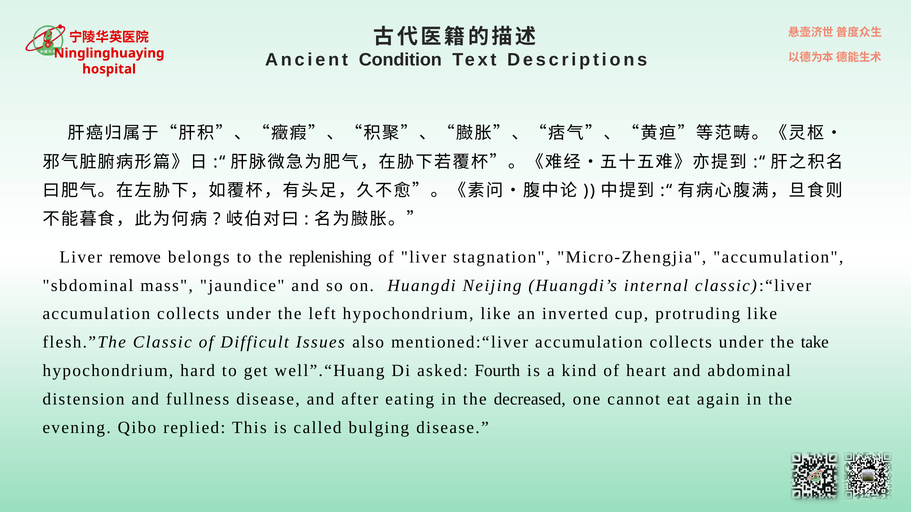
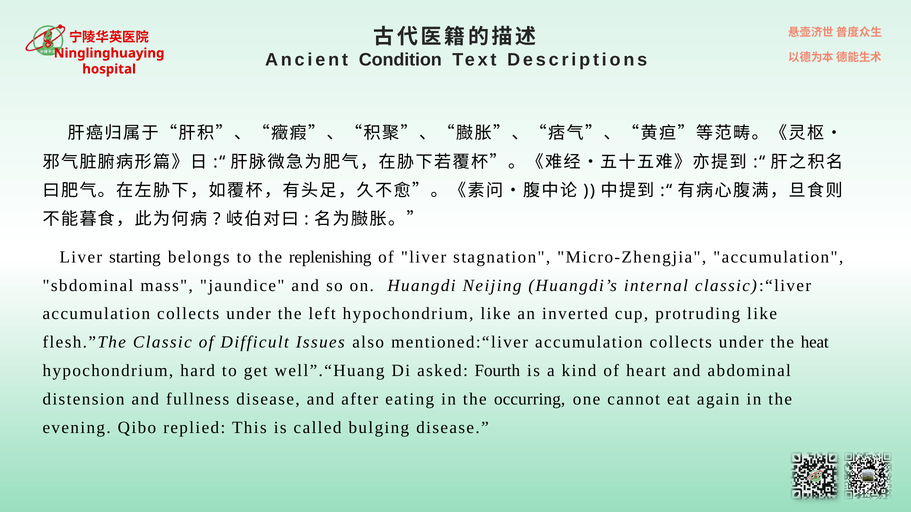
remove: remove -> starting (135, 257)
take: take -> heat (815, 343)
decreased: decreased -> occurring (530, 399)
